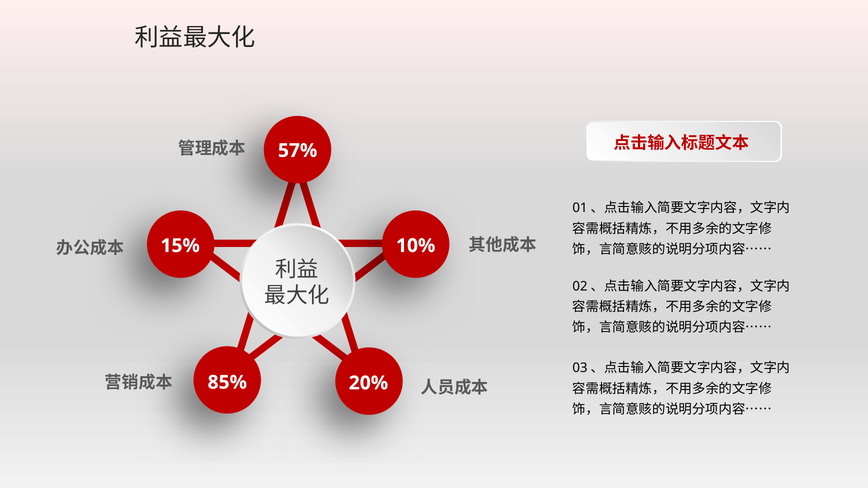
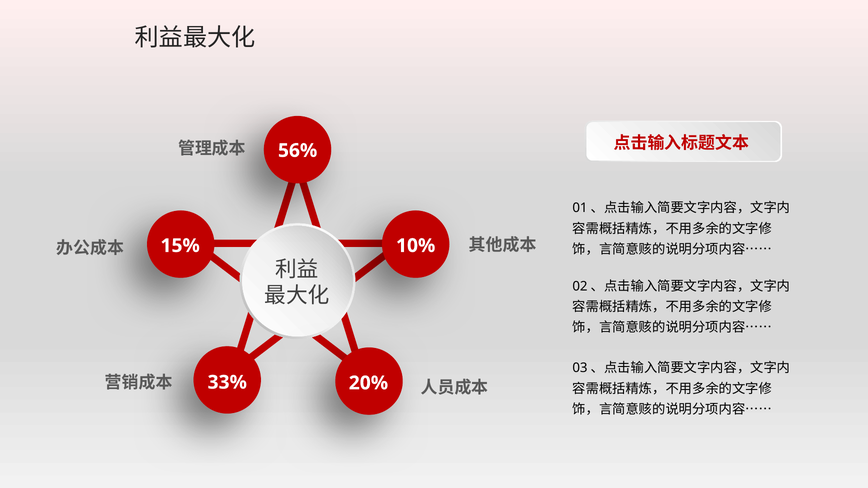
57%: 57% -> 56% (298, 151)
85%: 85% -> 33% (227, 383)
